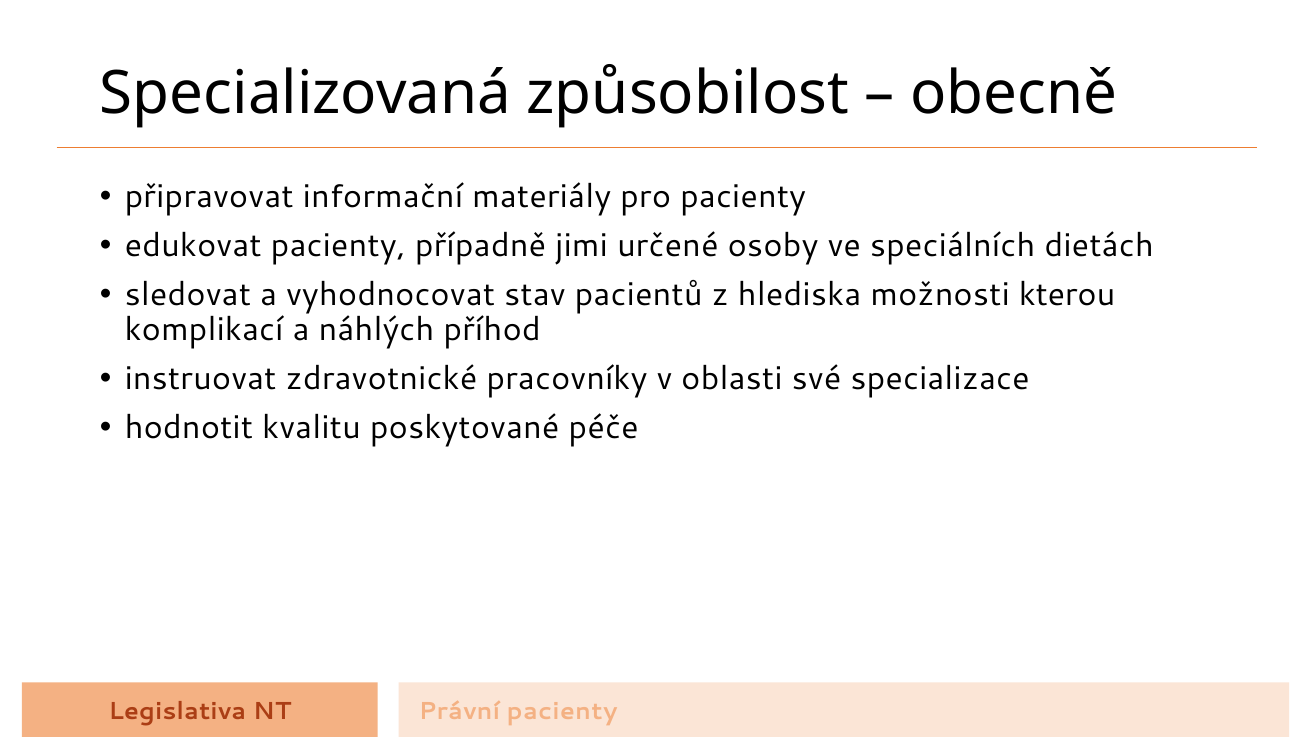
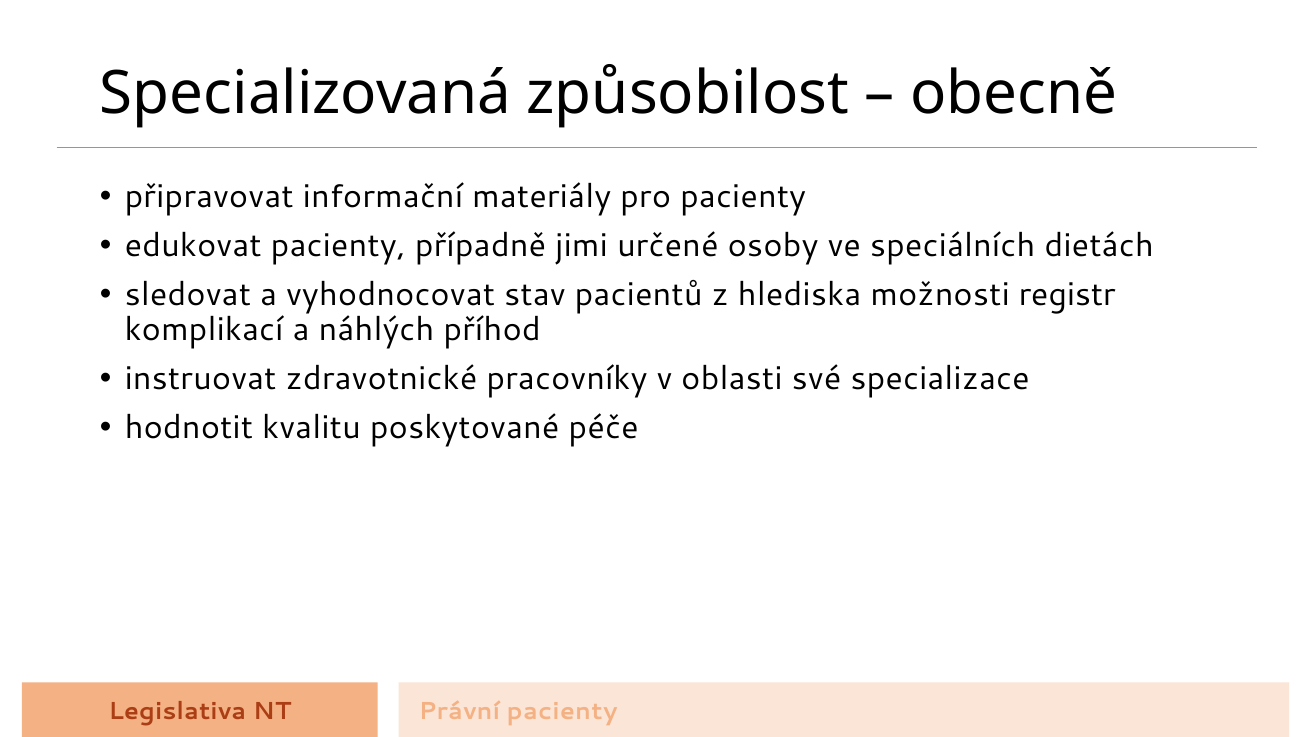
kterou: kterou -> registr (1067, 295)
